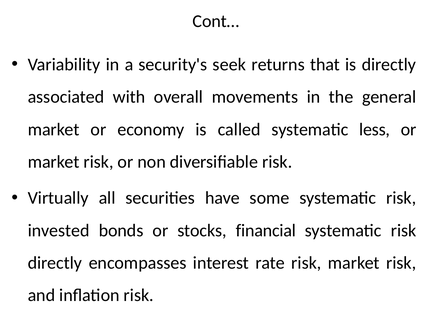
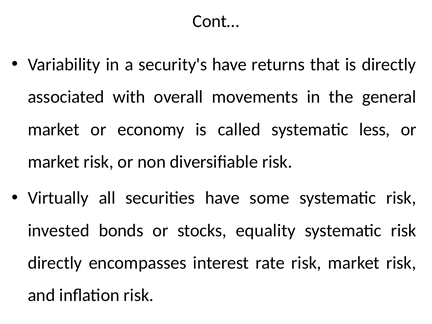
security's seek: seek -> have (230, 65)
financial: financial -> equality (266, 230)
